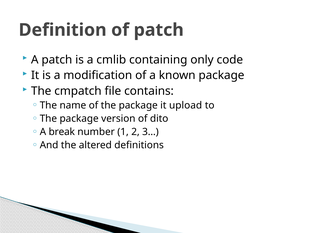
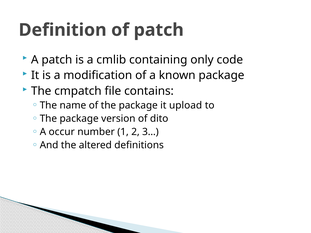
break: break -> occur (62, 132)
